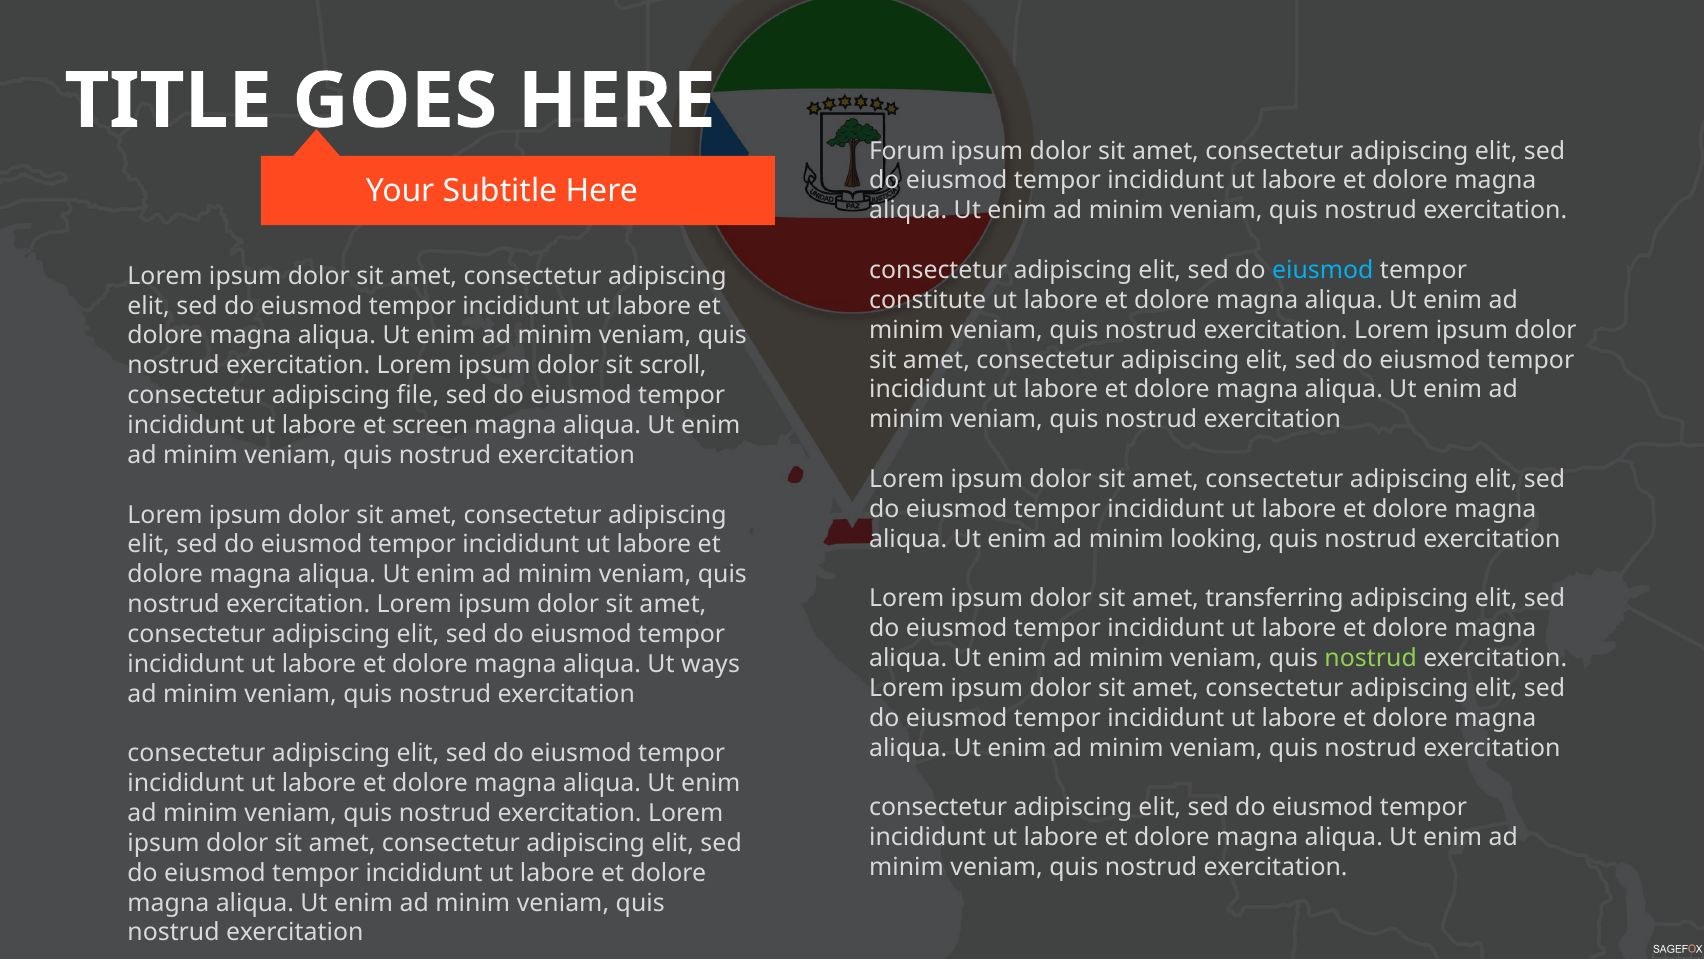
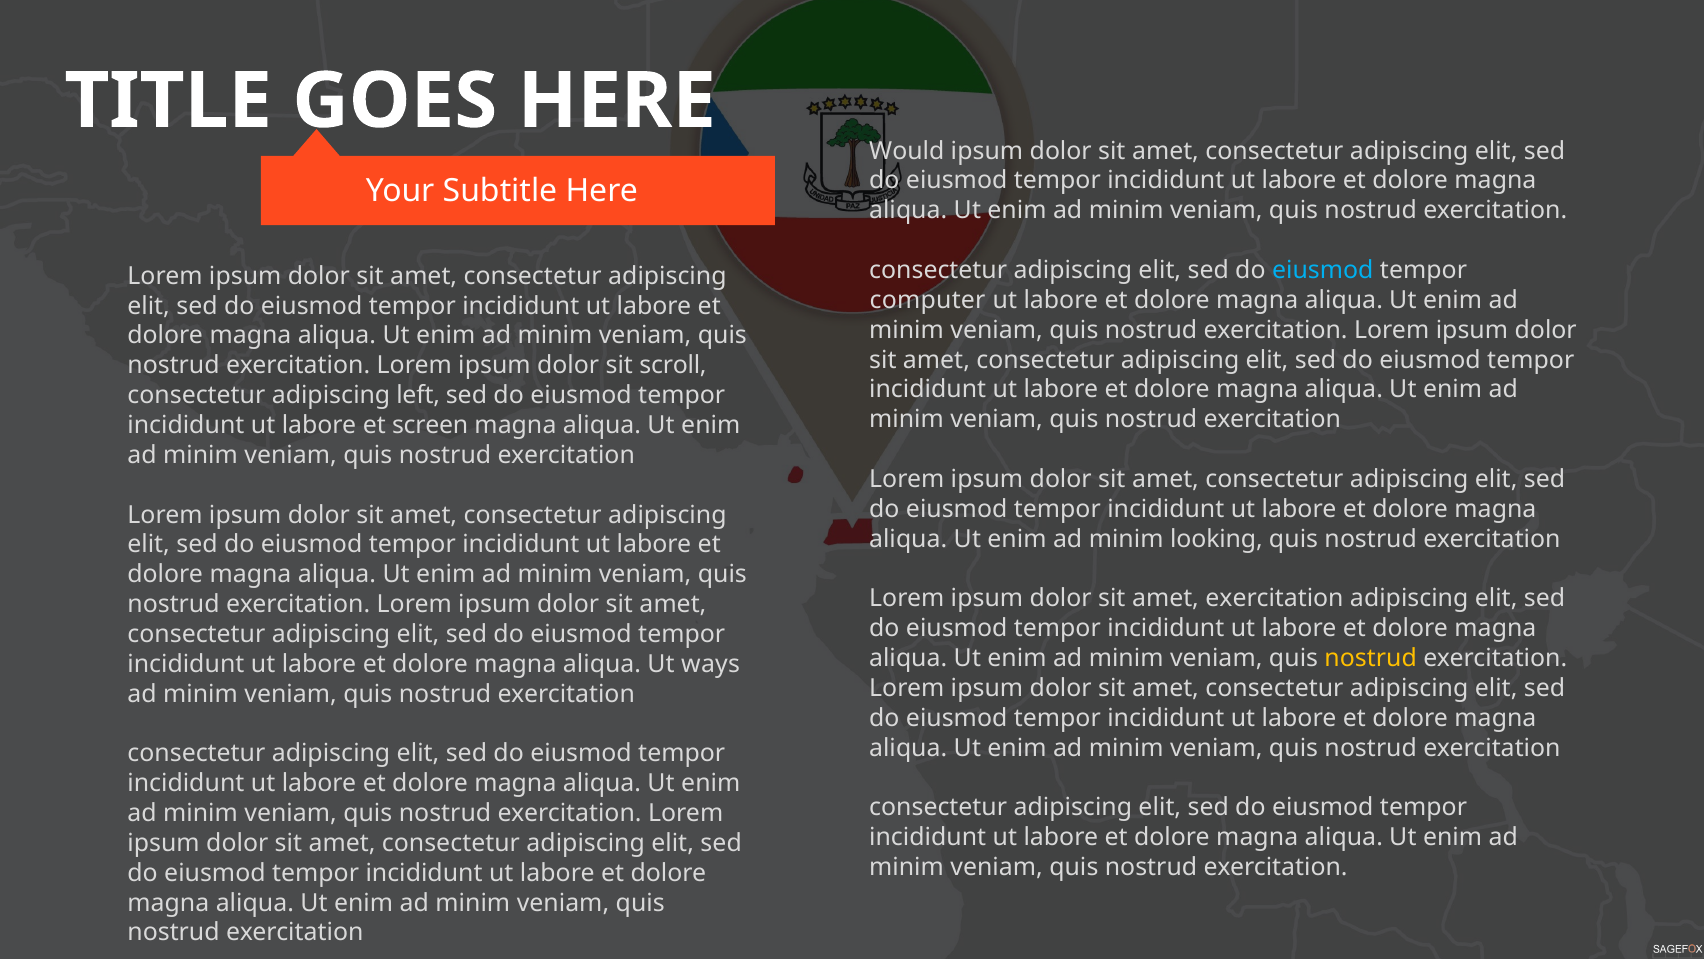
Forum: Forum -> Would (907, 151)
constitute: constitute -> computer (928, 300)
file: file -> left (418, 395)
amet transferring: transferring -> exercitation (1274, 598)
nostrud colour: light green -> yellow (1371, 658)
